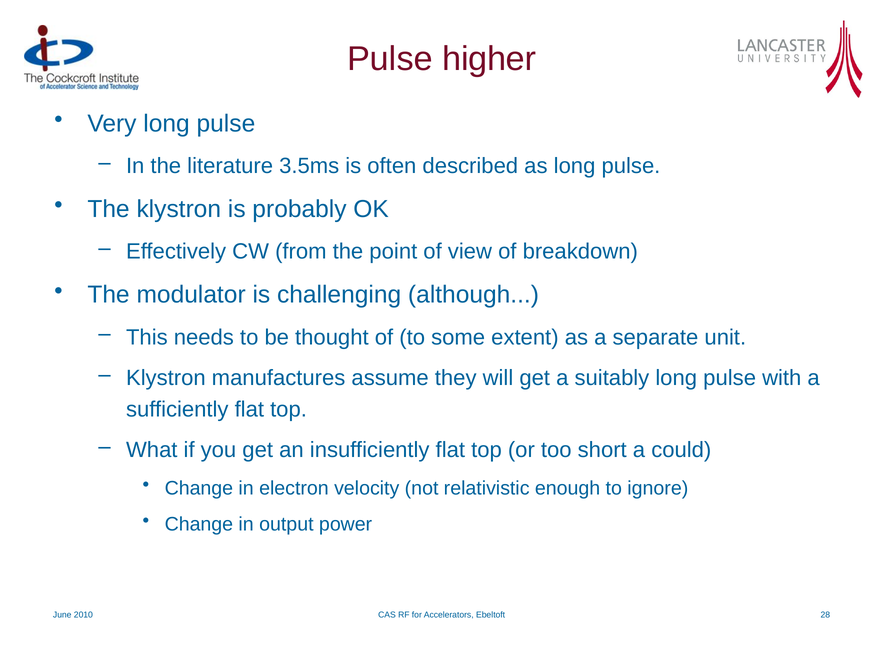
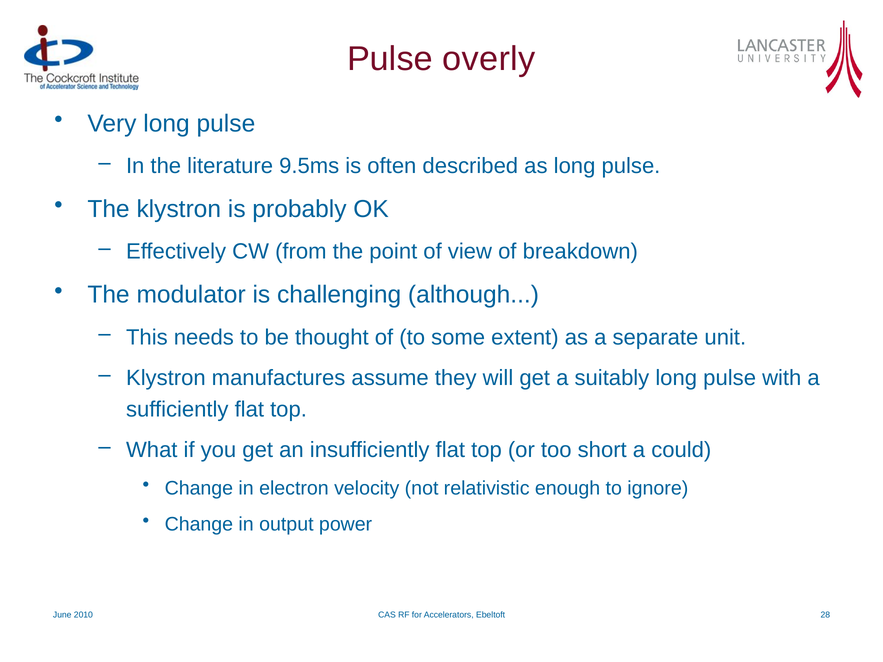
higher: higher -> overly (489, 59)
3.5ms: 3.5ms -> 9.5ms (309, 166)
